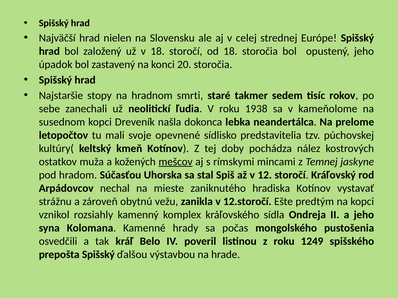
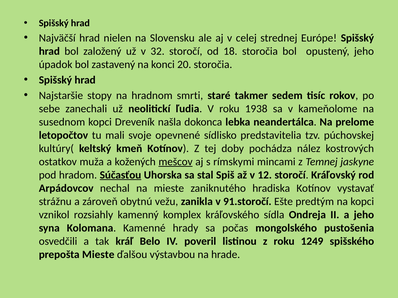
v 18: 18 -> 32 (158, 51)
Súčasťou underline: none -> present (120, 175)
12.storočí: 12.storočí -> 91.storočí (247, 202)
prepošta Spišský: Spišský -> Mieste (98, 255)
